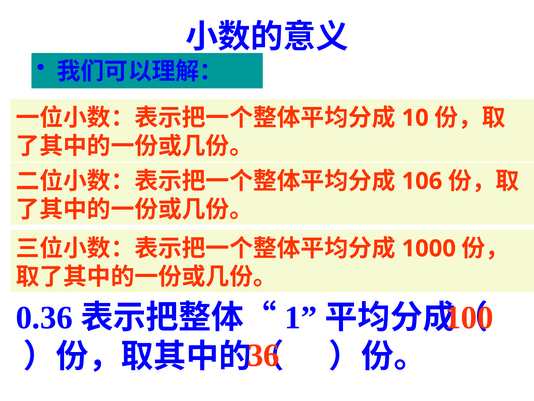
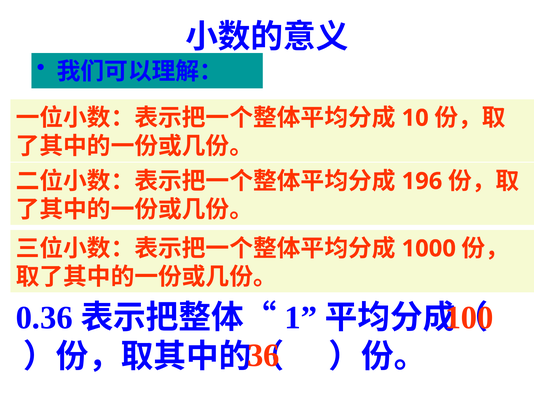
106: 106 -> 196 (422, 181)
